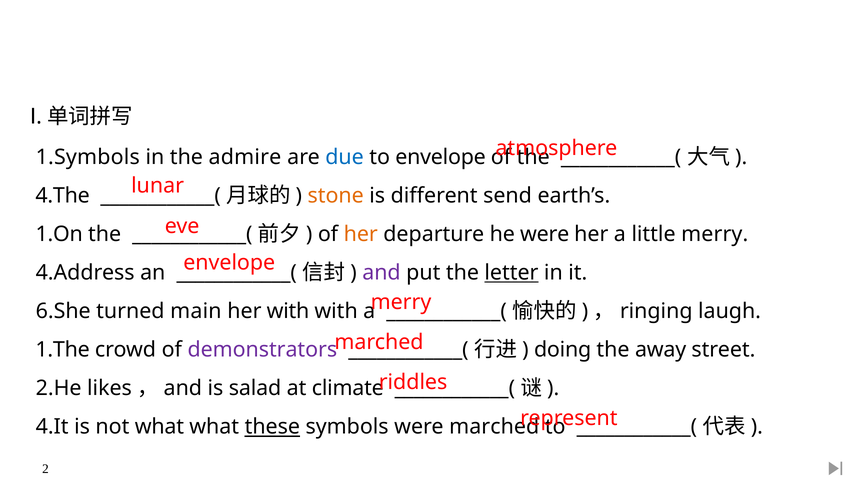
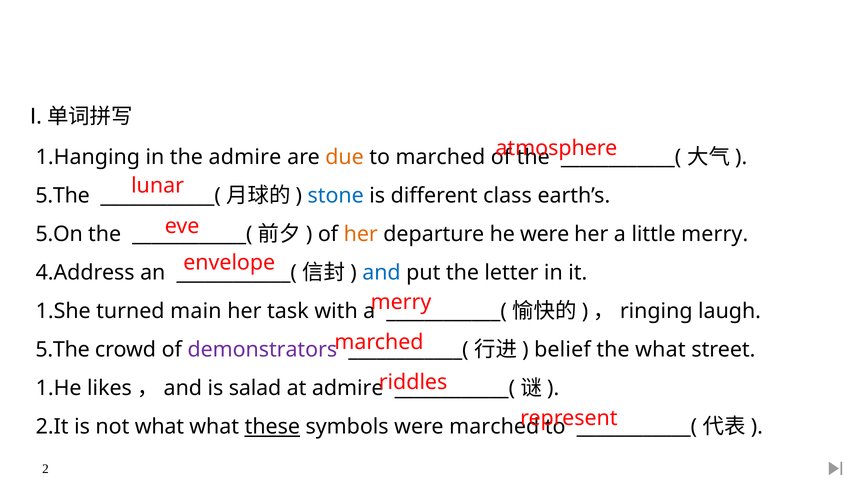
1.Symbols: 1.Symbols -> 1.Hanging (88, 157)
due colour: blue -> orange (345, 157)
to envelope: envelope -> marched (440, 157)
4.The: 4.The -> 5.The (63, 196)
stone colour: orange -> blue (336, 196)
send: send -> class (507, 196)
1.On: 1.On -> 5.On (59, 234)
and colour: purple -> blue (381, 273)
letter underline: present -> none (511, 273)
6.She: 6.She -> 1.She (63, 311)
her with: with -> task (288, 311)
1.The: 1.The -> 5.The (63, 350)
doing: doing -> belief (562, 350)
the away: away -> what (660, 350)
2.He: 2.He -> 1.He (59, 388)
at climate: climate -> admire (348, 388)
4.It: 4.It -> 2.It (52, 427)
